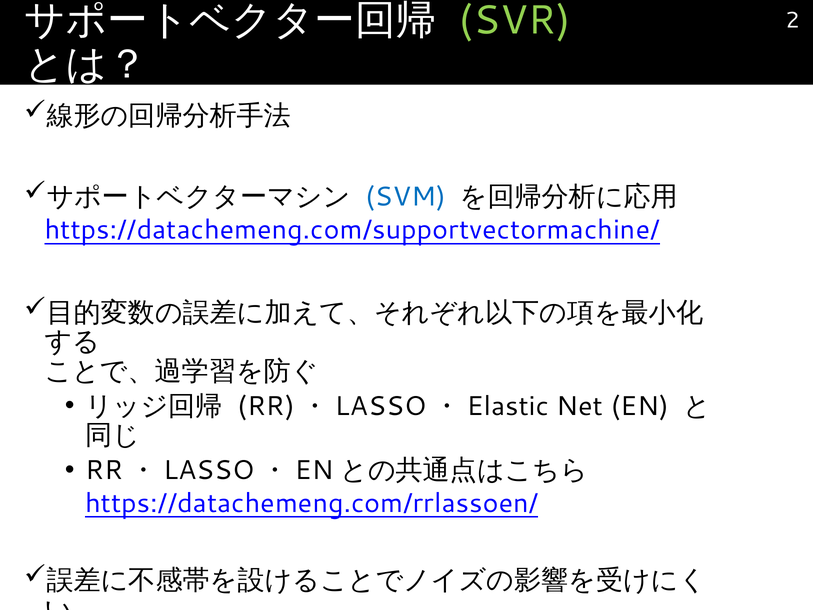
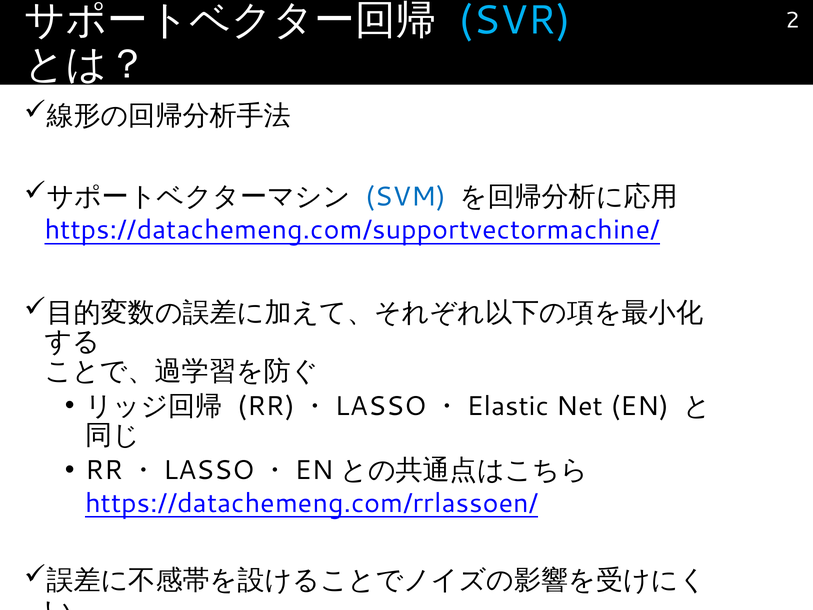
SVR colour: light green -> light blue (515, 20)
